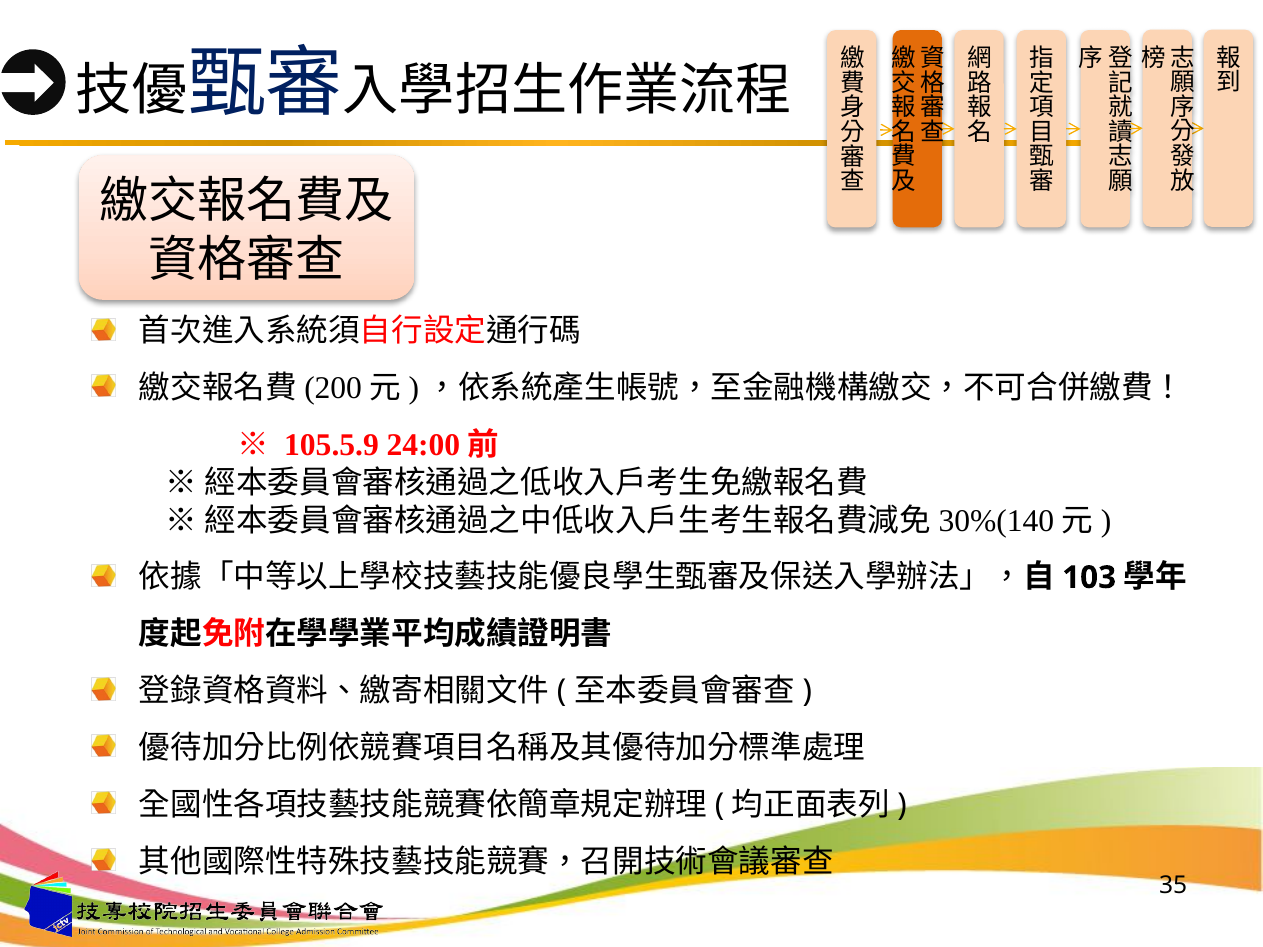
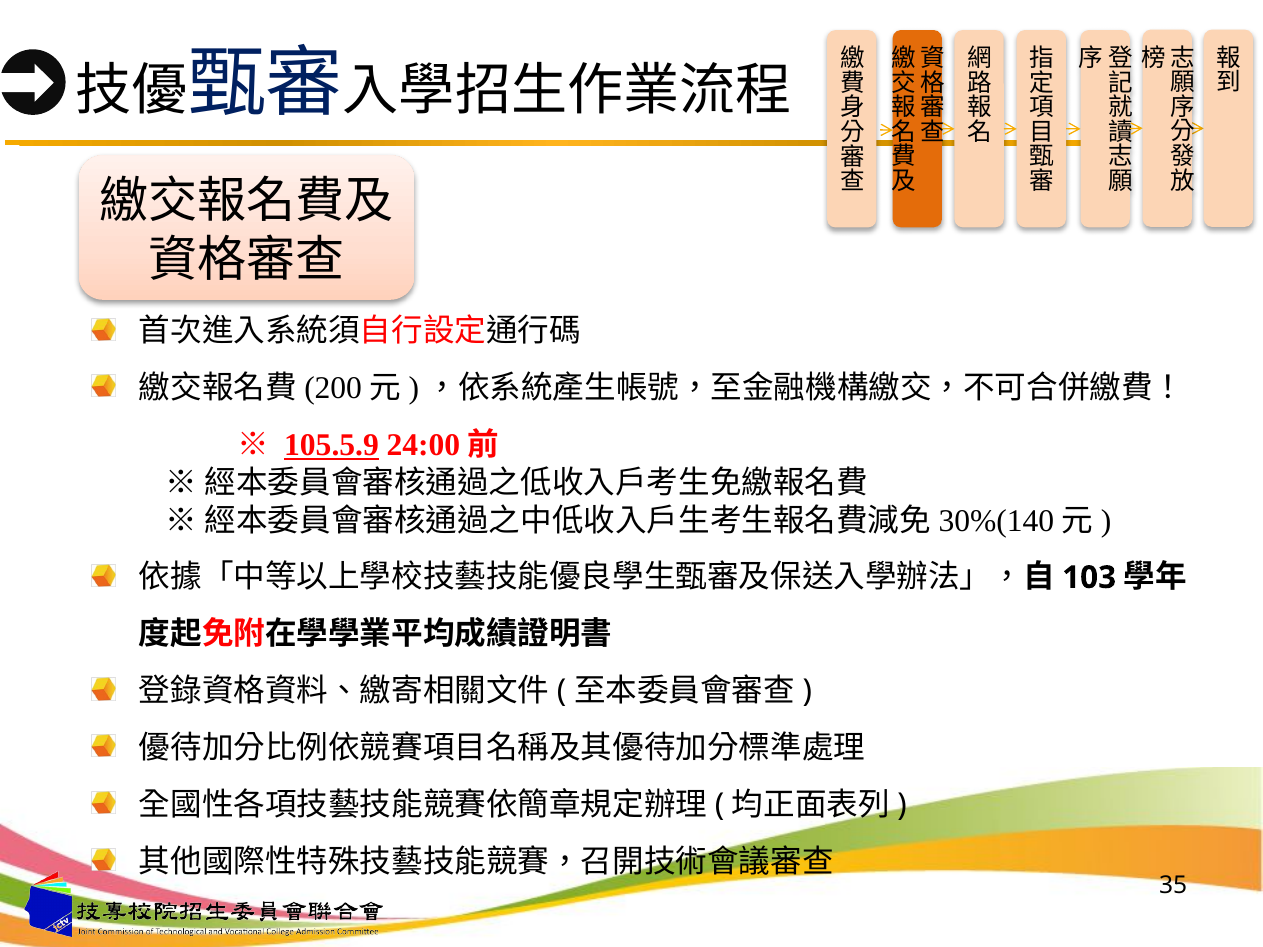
105.5.9 underline: none -> present (332, 445)
